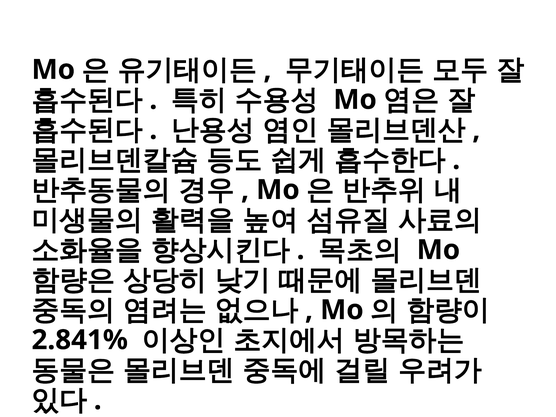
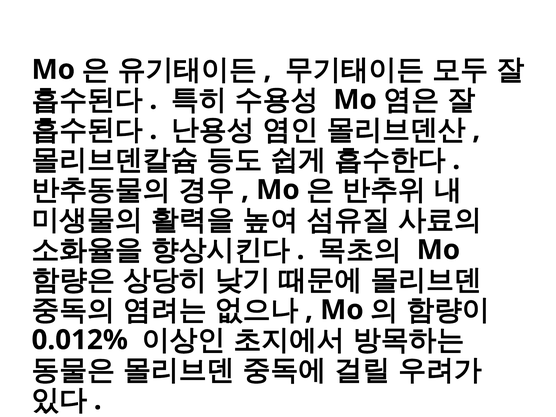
2.841%: 2.841% -> 0.012% (80, 340)
